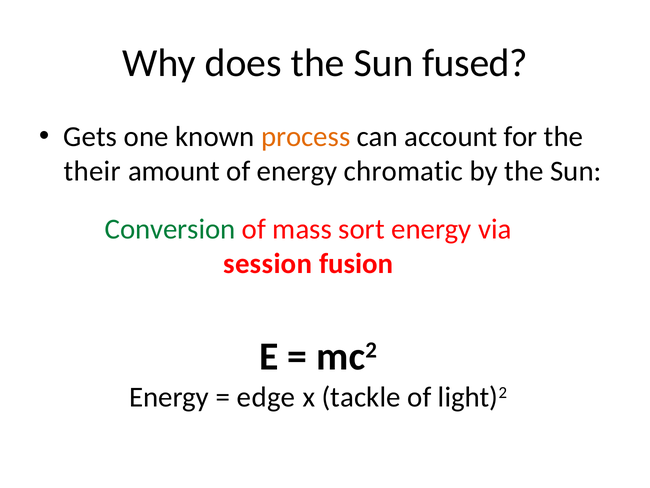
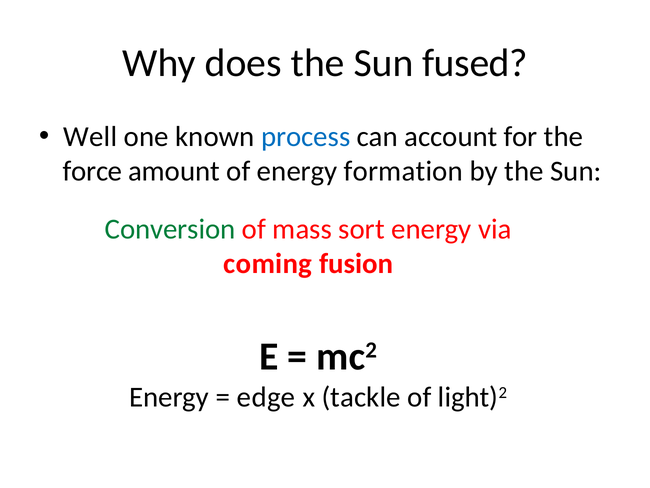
Gets: Gets -> Well (90, 136)
process colour: orange -> blue (306, 136)
their: their -> force (93, 171)
chromatic: chromatic -> formation (403, 171)
session: session -> coming (268, 264)
